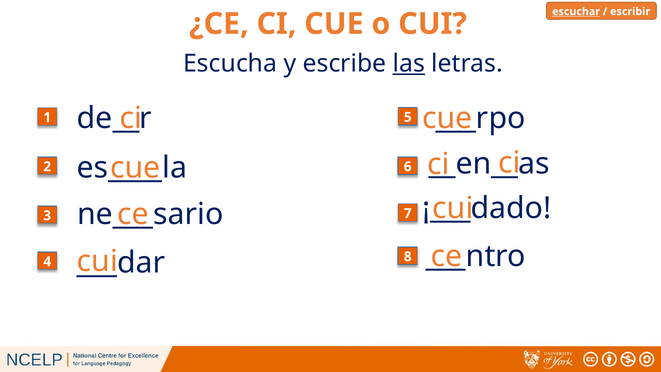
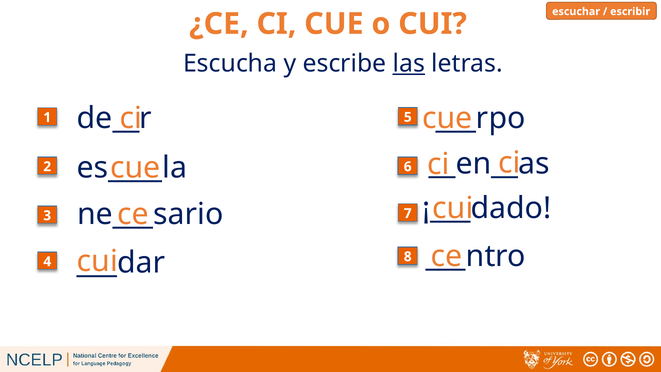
escuchar underline: present -> none (576, 12)
